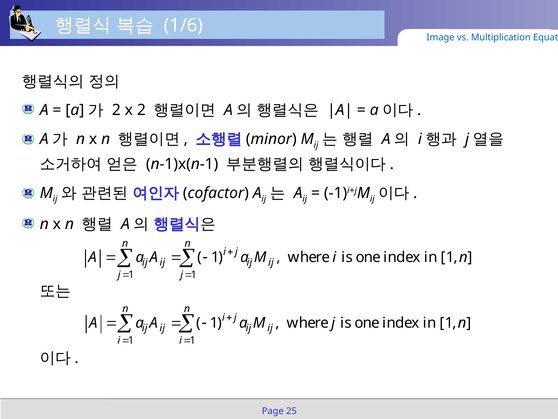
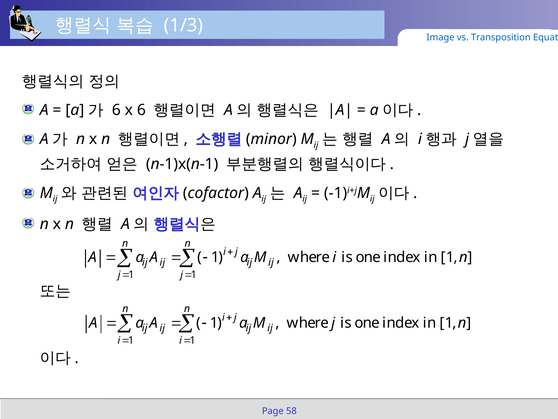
1/6: 1/6 -> 1/3 (183, 25)
Multiplication: Multiplication -> Transposition (501, 37)
2: 2 -> 6 (116, 110)
x 2: 2 -> 6 (141, 110)
25: 25 -> 58 (291, 411)
